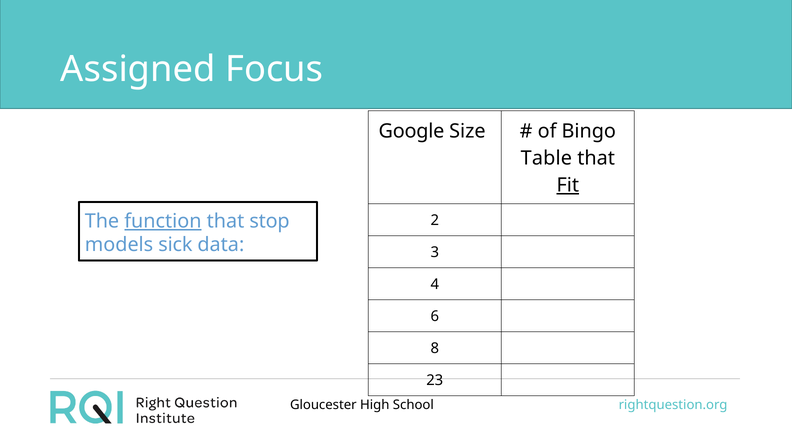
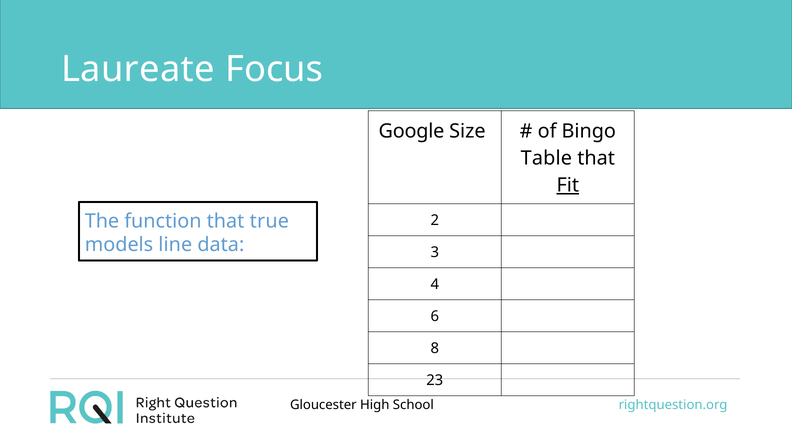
Assigned: Assigned -> Laureate (138, 69)
function underline: present -> none (163, 221)
stop: stop -> true (269, 221)
sick: sick -> line (175, 245)
